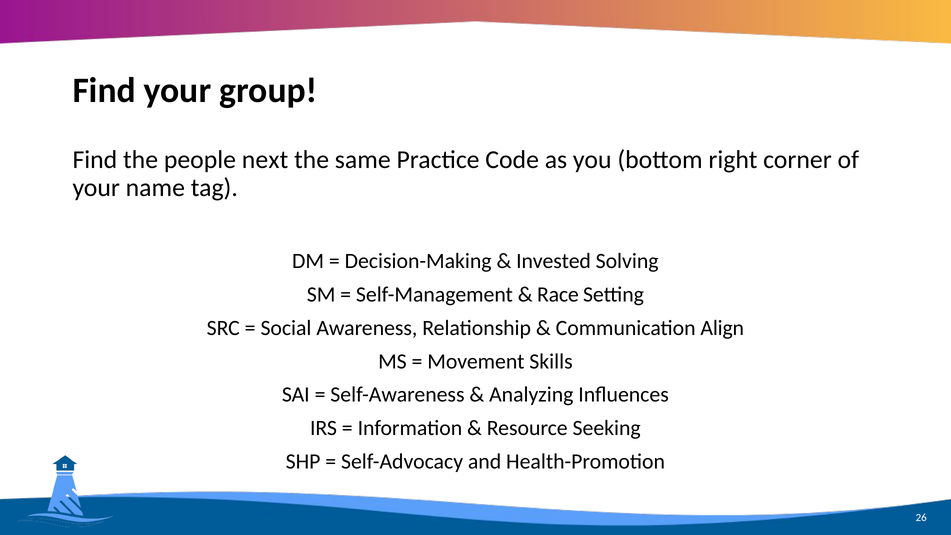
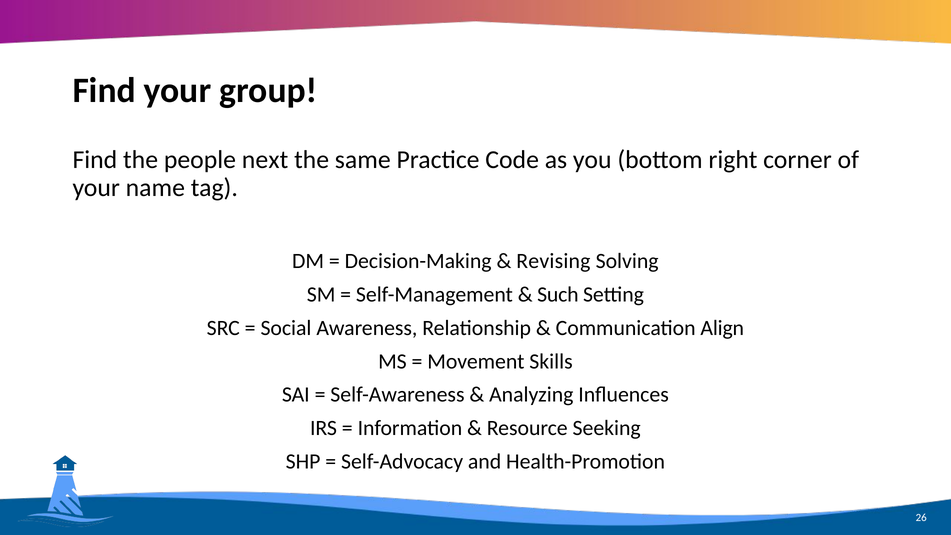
Invested: Invested -> Revising (553, 261)
Race: Race -> Such (558, 294)
